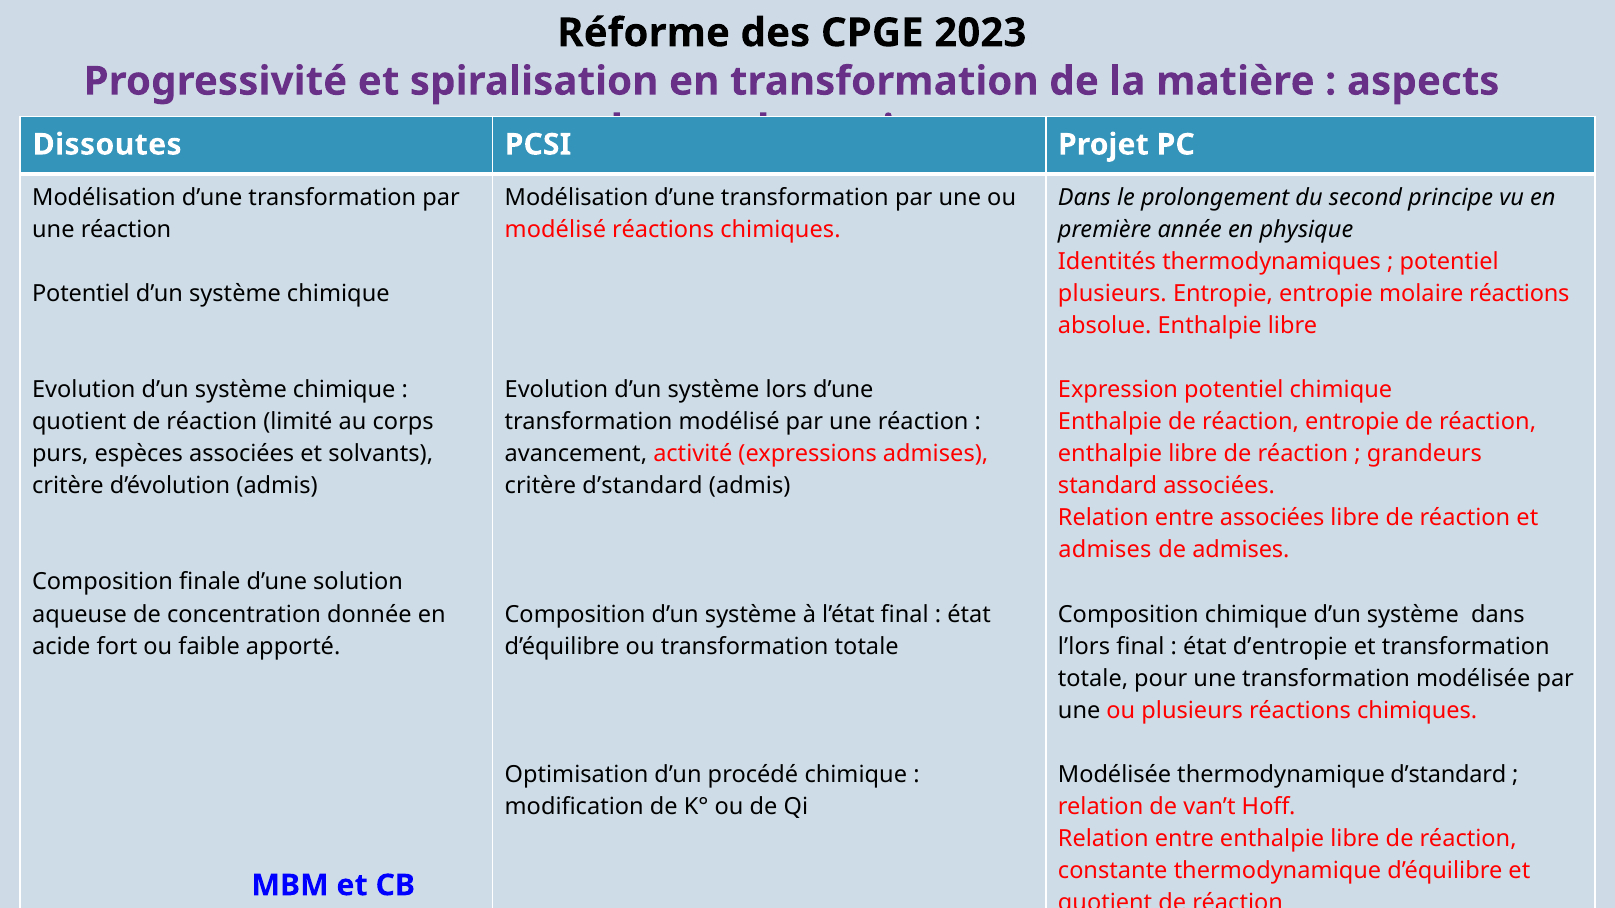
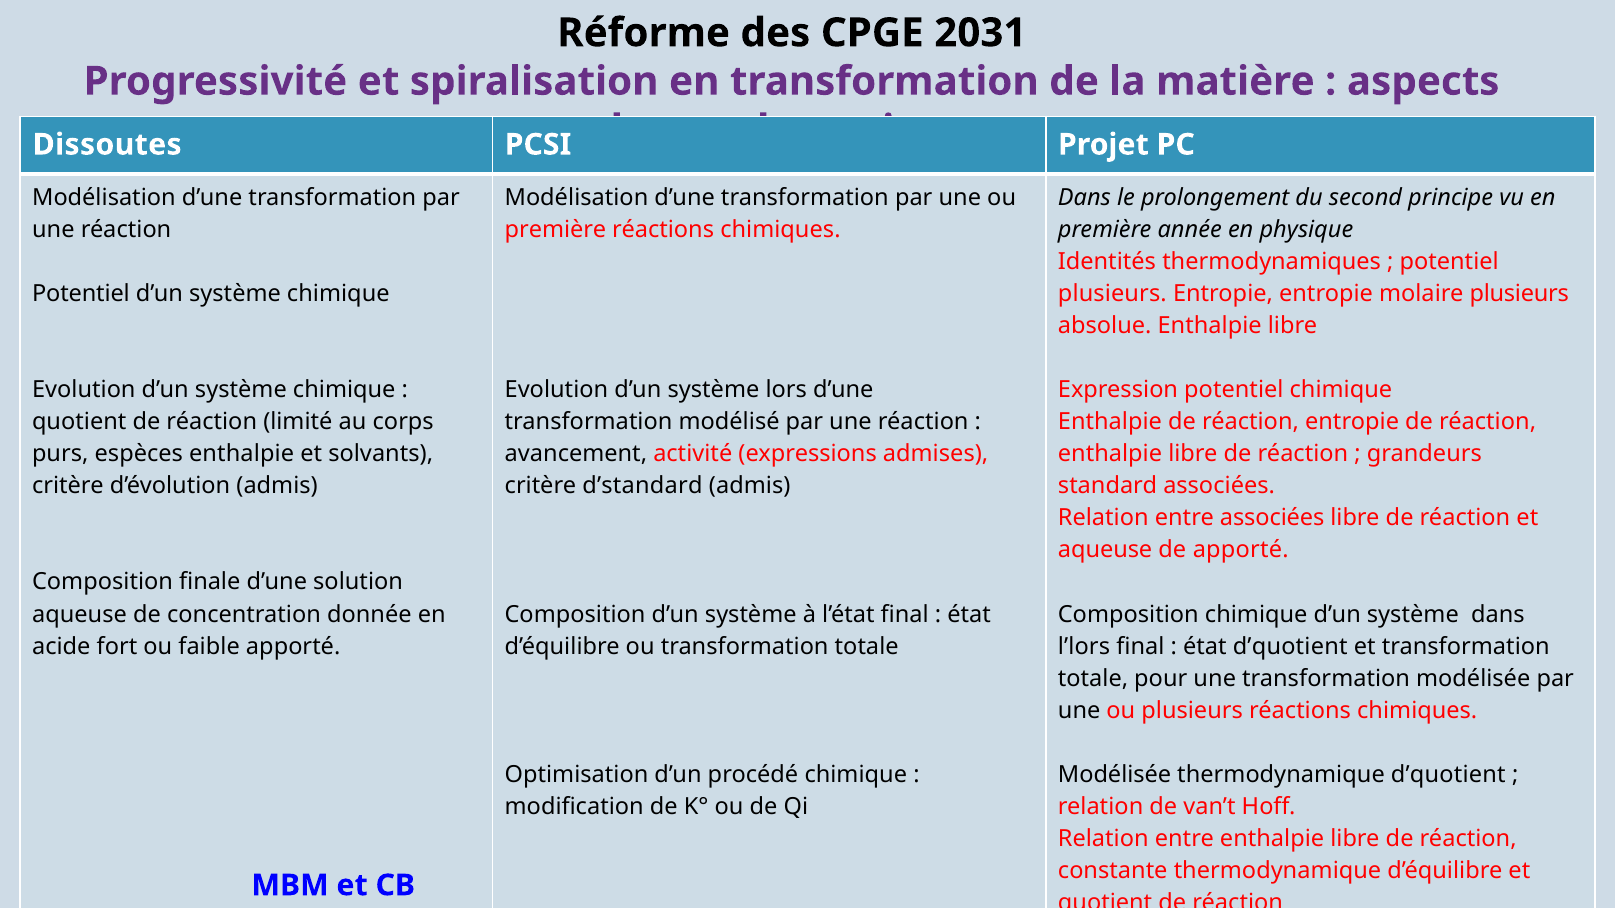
2023: 2023 -> 2031 (980, 33)
modélisé: modélisé -> première (555, 229)
molaire réactions: réactions -> plusieurs (1519, 294)
espèces associées: associées -> enthalpie (242, 454)
admises: admises -> aqueuse (1105, 550)
de admises: admises -> apporté (1241, 550)
état d’entropie: d’entropie -> d’quotient (1290, 647)
thermodynamique d’standard: d’standard -> d’quotient (1448, 775)
